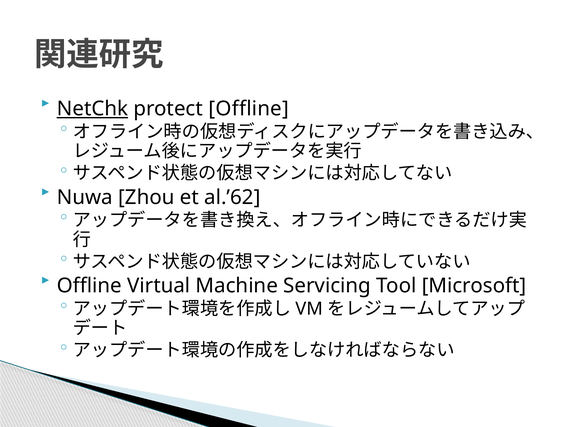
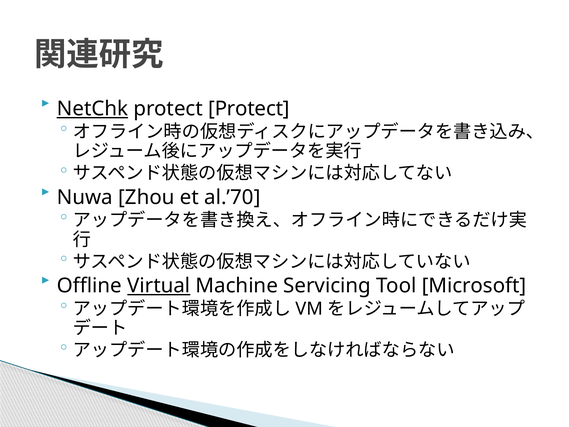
protect Offline: Offline -> Protect (249, 109)
al.’62: al.’62 -> al.’70 (232, 197)
Virtual underline: none -> present (159, 286)
